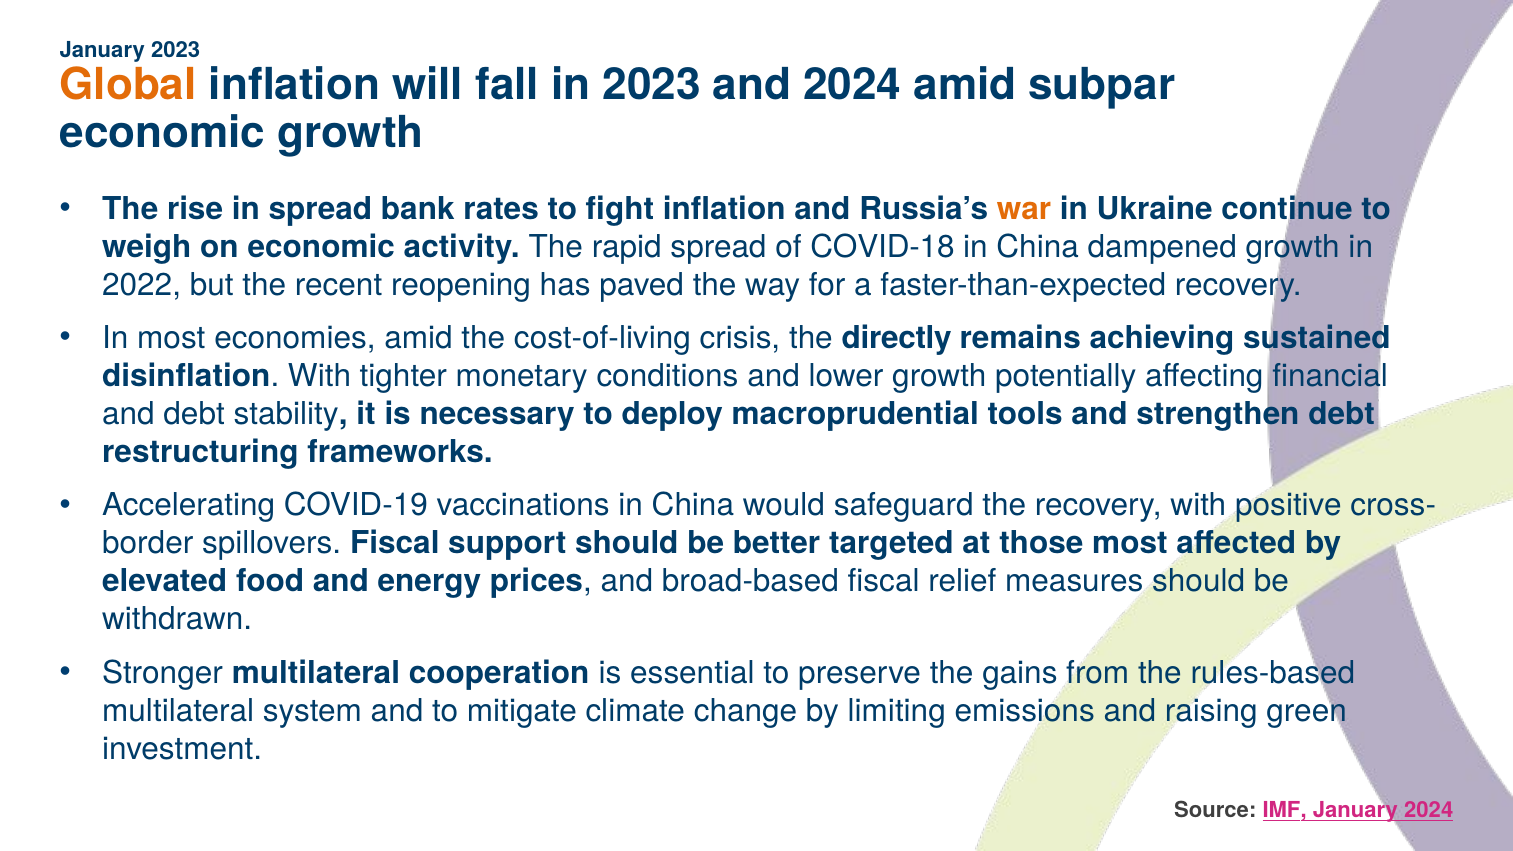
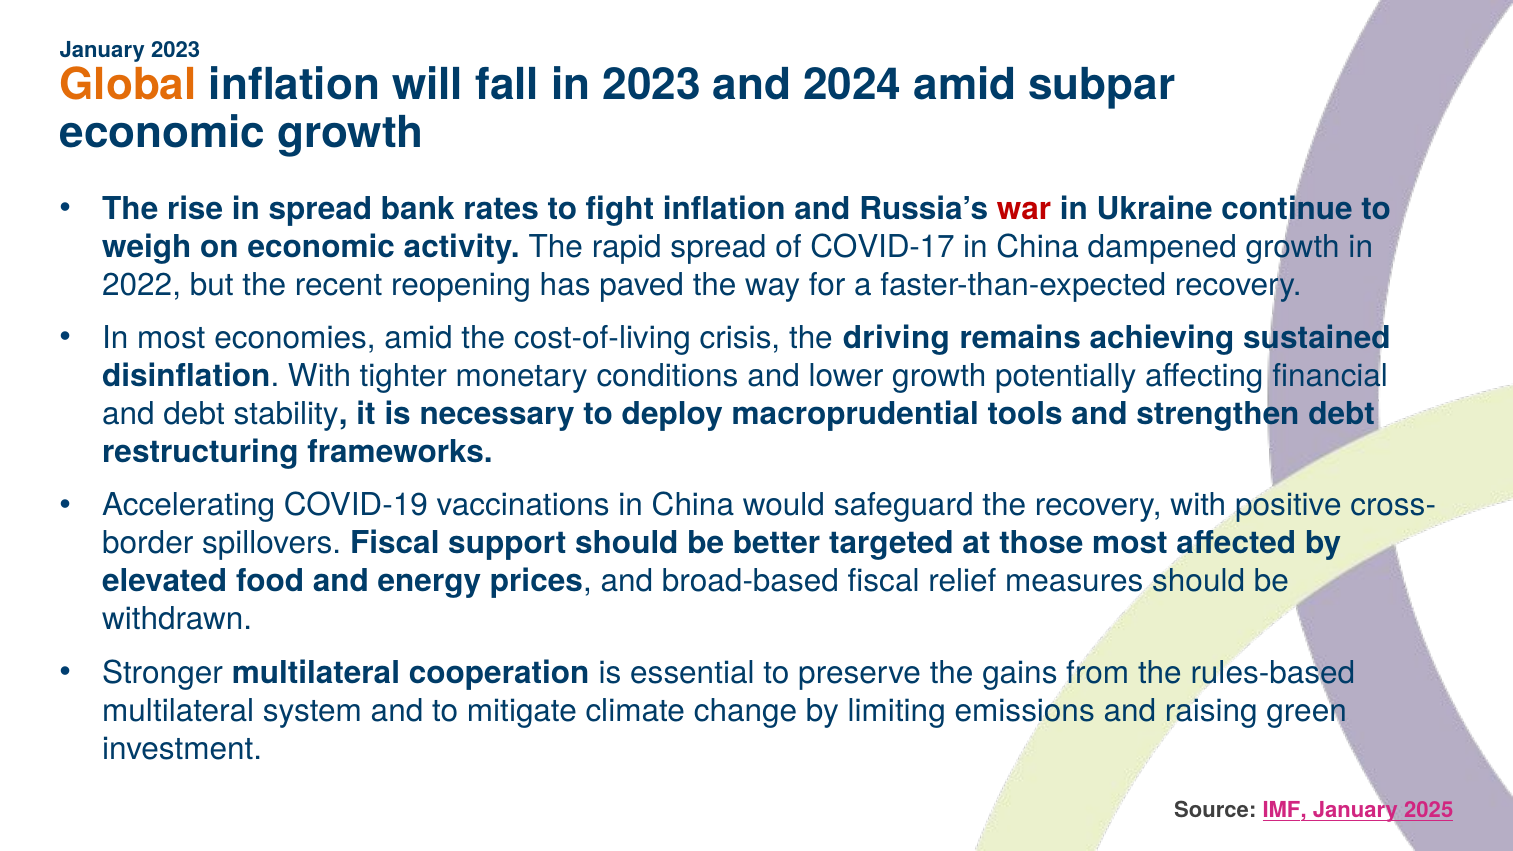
war colour: orange -> red (1024, 209)
COVID-18: COVID-18 -> COVID-17 (882, 247)
directly: directly -> driving (896, 338)
January 2024: 2024 -> 2025 (1429, 810)
